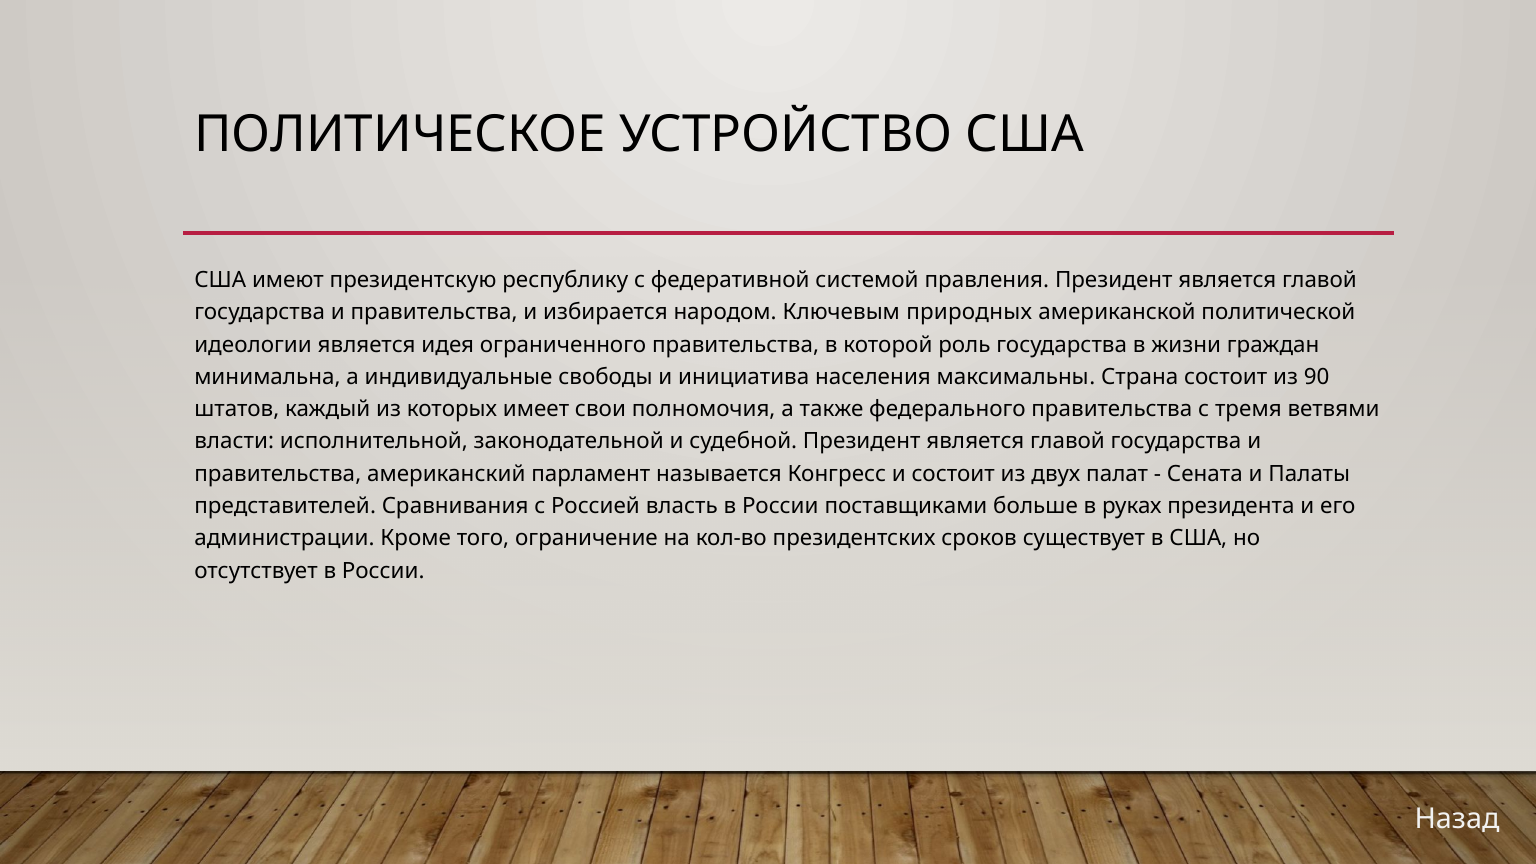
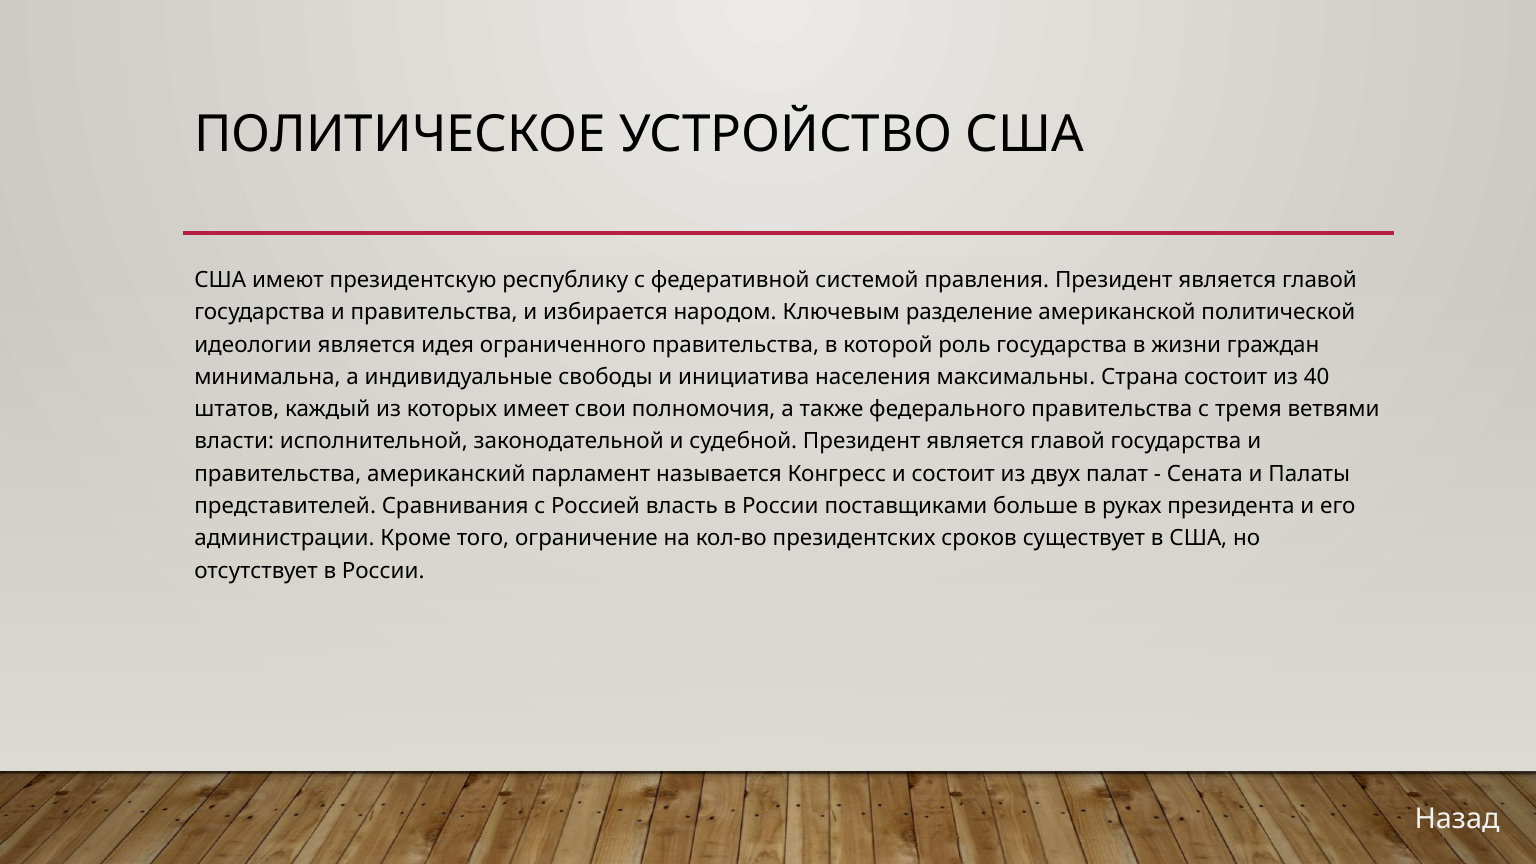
природных: природных -> разделение (969, 312)
90: 90 -> 40 (1317, 377)
